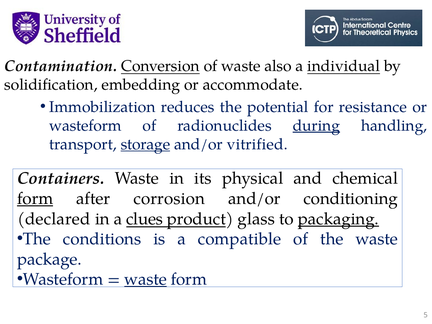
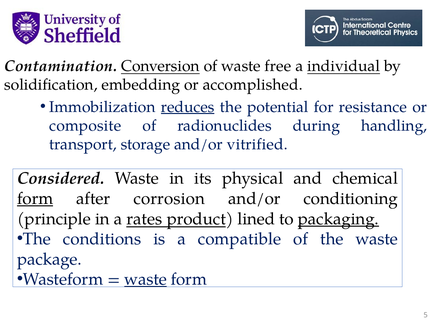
also: also -> free (278, 66)
accommodate: accommodate -> accomplished (253, 85)
reduces underline: none -> present (188, 107)
wasteform: wasteform -> composite (85, 126)
during underline: present -> none (316, 126)
storage underline: present -> none (145, 144)
Containers: Containers -> Considered (61, 178)
declared: declared -> principle (54, 219)
clues: clues -> rates (144, 219)
glass: glass -> lined (256, 219)
